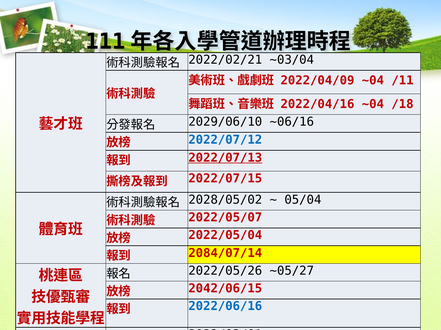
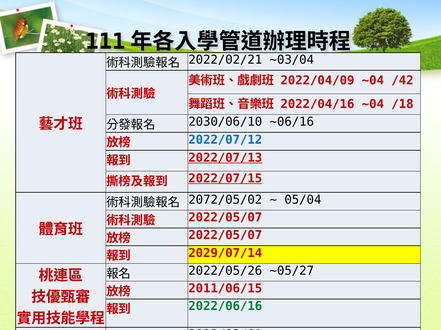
/11: /11 -> /42 (403, 81)
2029/06/10: 2029/06/10 -> 2030/06/10 (225, 122)
2022/07/15 underline: none -> present (225, 179)
2028/05/02: 2028/05/02 -> 2072/05/02 (225, 200)
2022/05/04: 2022/05/04 -> 2022/05/07 (225, 236)
2084/07/14: 2084/07/14 -> 2029/07/14 (225, 254)
2042/06/15: 2042/06/15 -> 2011/06/15 (225, 289)
2022/06/16 colour: blue -> green (225, 307)
